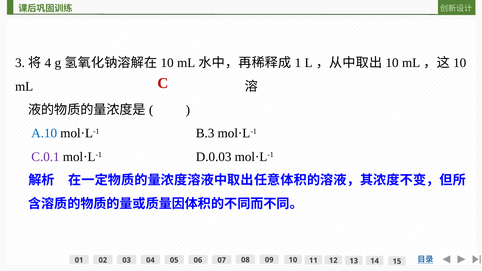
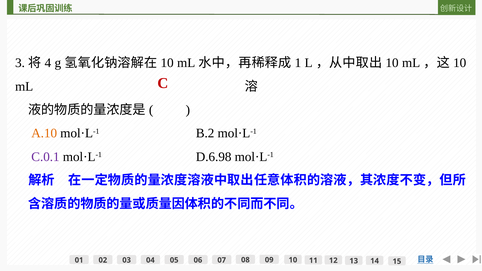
A.10 colour: blue -> orange (44, 133)
B.3: B.3 -> B.2 (205, 133)
D.0.03: D.0.03 -> D.6.98 (214, 157)
